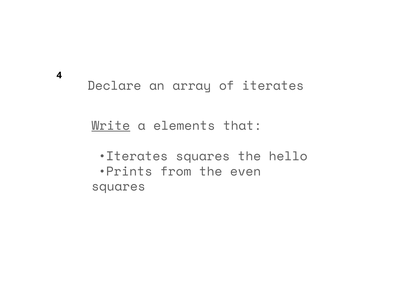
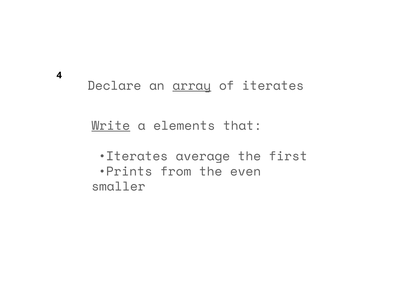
array underline: none -> present (192, 85)
Iterates squares: squares -> average (203, 156)
hello: hello -> first (288, 156)
squares: squares -> smaller (119, 186)
